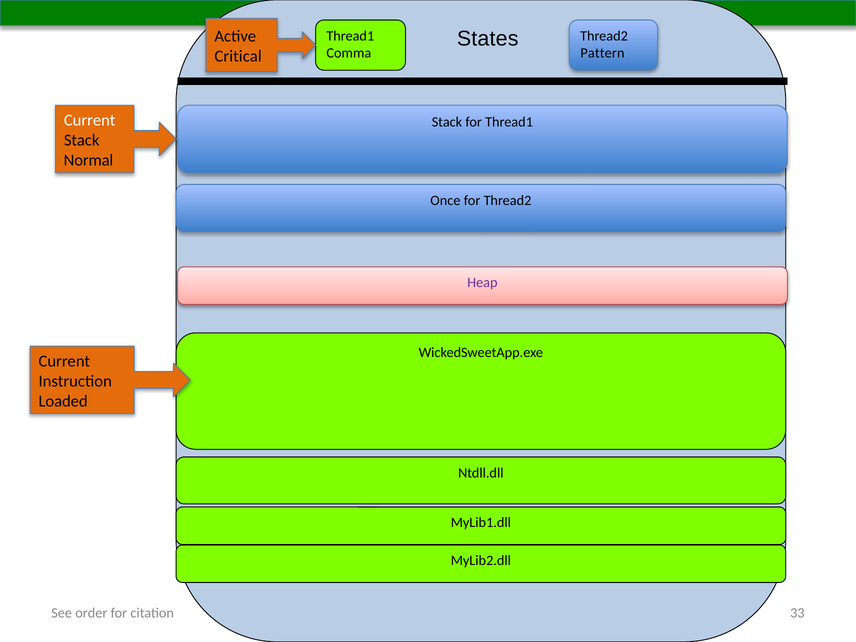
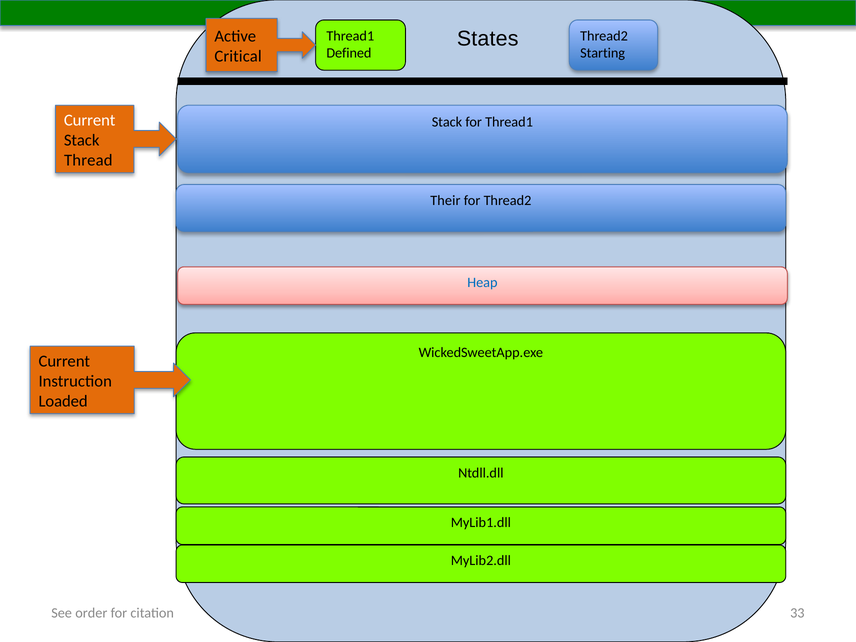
Comma: Comma -> Defined (349, 53)
Pattern: Pattern -> Starting (603, 53)
Normal: Normal -> Thread (88, 160)
Once: Once -> Their (445, 201)
Heap colour: purple -> blue (482, 282)
